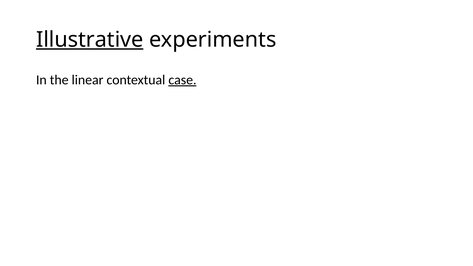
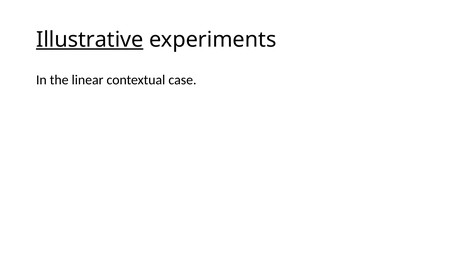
case underline: present -> none (182, 80)
